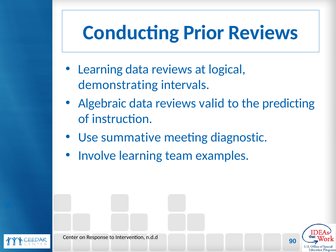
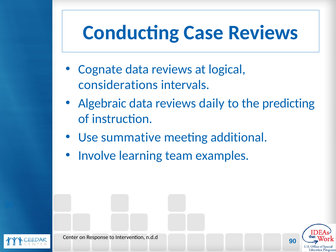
Prior: Prior -> Case (204, 33)
Learning: Learning -> Cognate (100, 69)
demonstrating: demonstrating -> considerations (118, 85)
valid: valid -> daily (212, 103)
diagnostic: diagnostic -> additional (239, 137)
